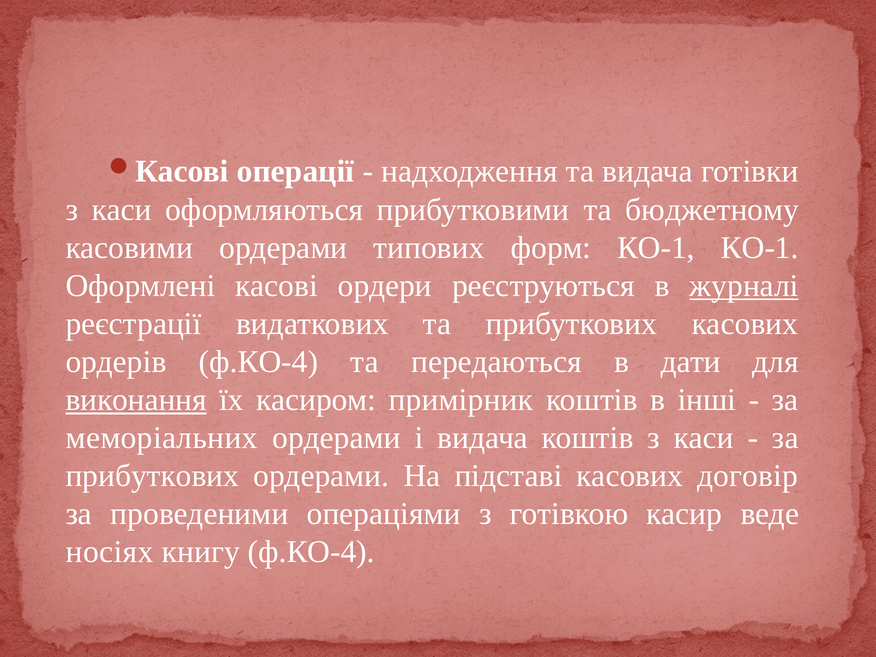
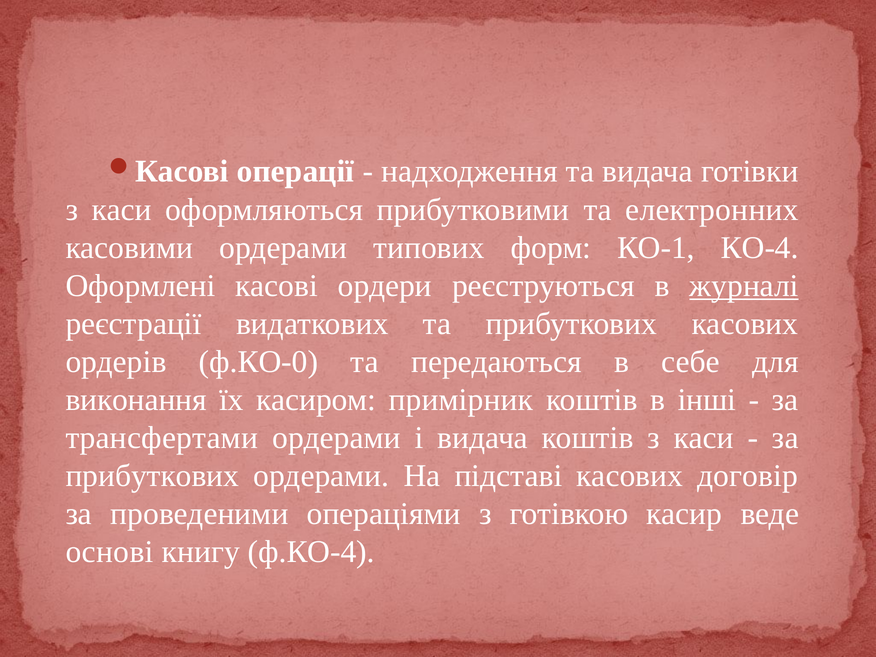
бюджетному: бюджетному -> електронних (712, 210)
КО-1 КО-1: КО-1 -> КО-4 (760, 248)
ордерів ф.КО-4: ф.КО-4 -> ф.КО-0 (258, 362)
дати: дати -> себе (691, 362)
виконання underline: present -> none (136, 400)
меморіальних: меморіальних -> трансфертами (162, 438)
носіях: носіях -> основі (110, 552)
